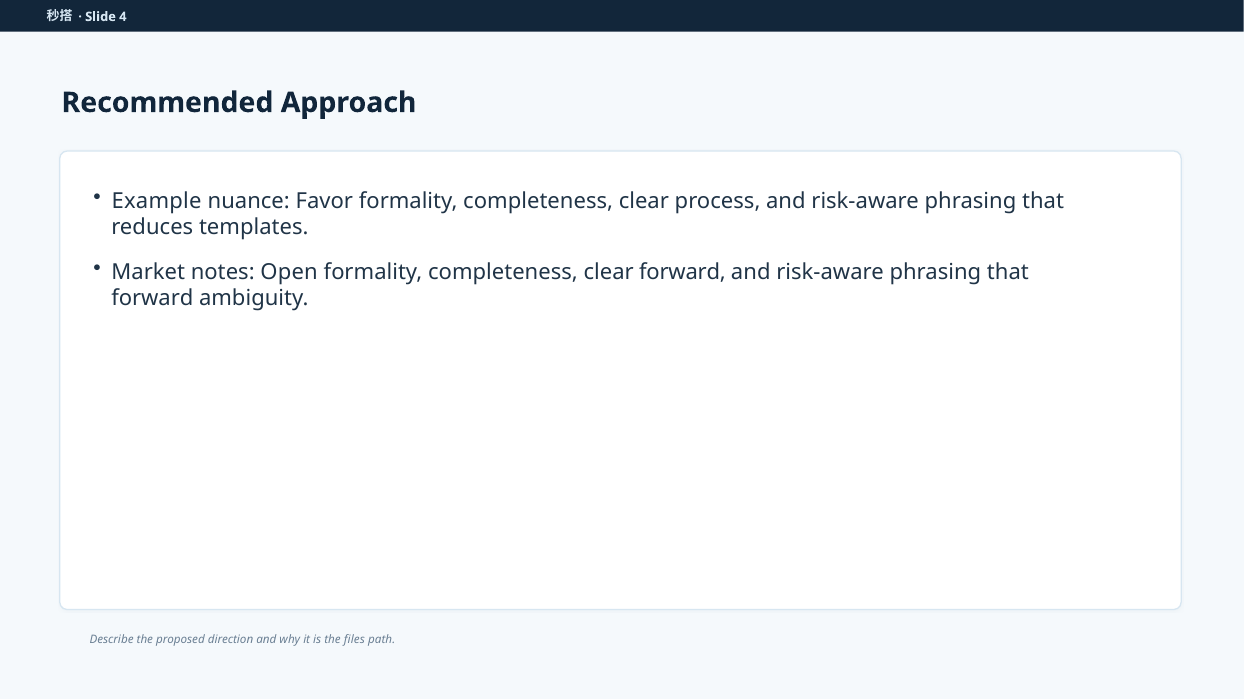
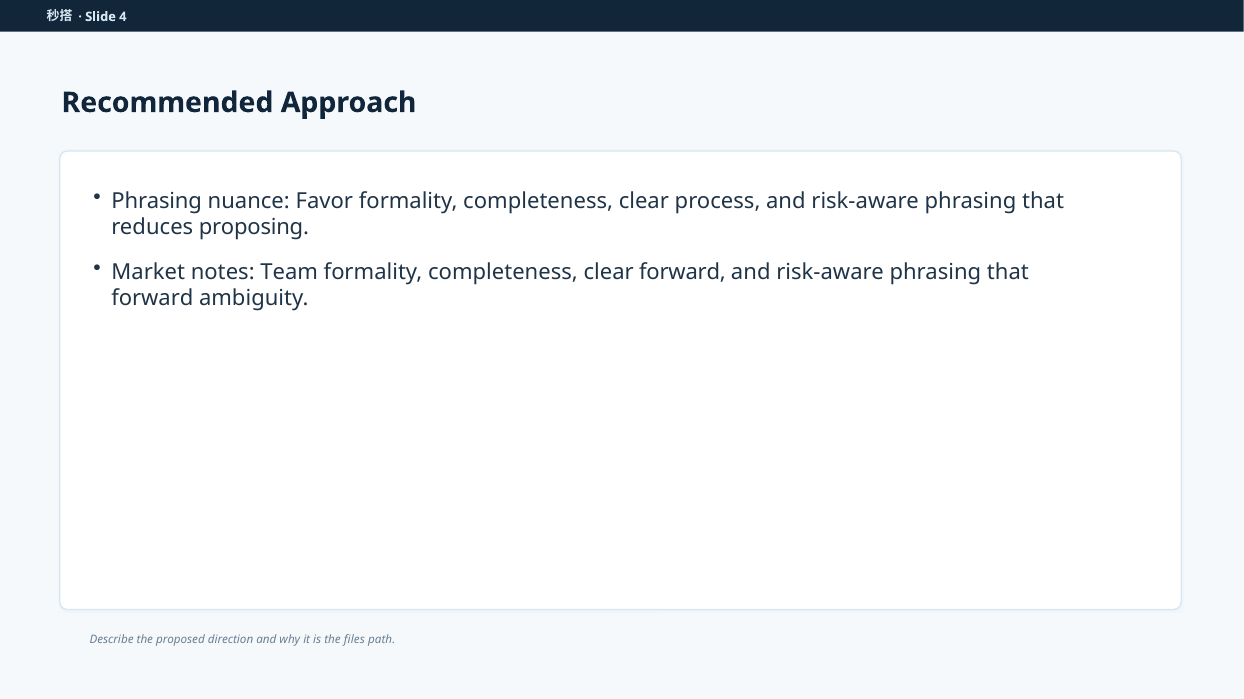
Example: Example -> Phrasing (157, 201)
templates: templates -> proposing (254, 228)
Open: Open -> Team (289, 272)
